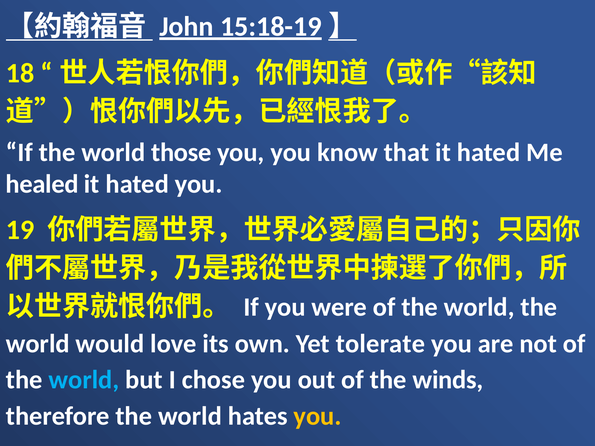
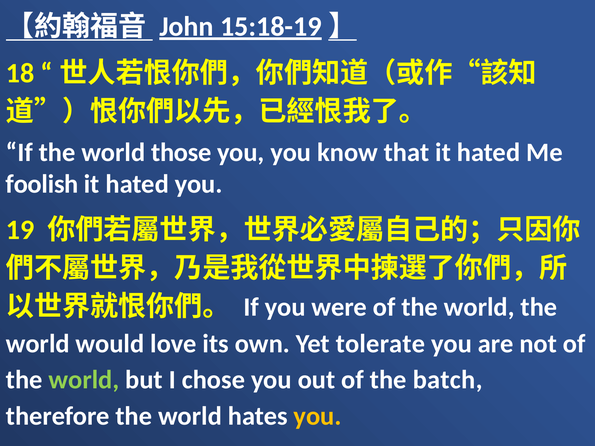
healed: healed -> foolish (42, 184)
world colour: light blue -> light green (84, 380)
winds: winds -> batch (448, 380)
